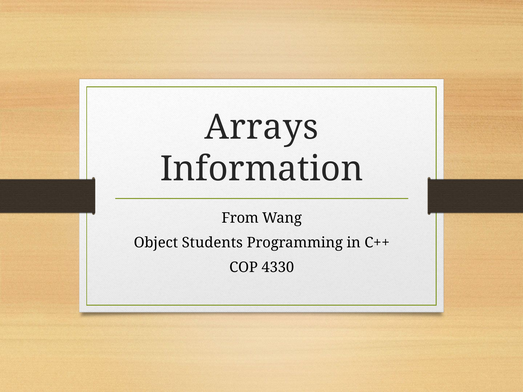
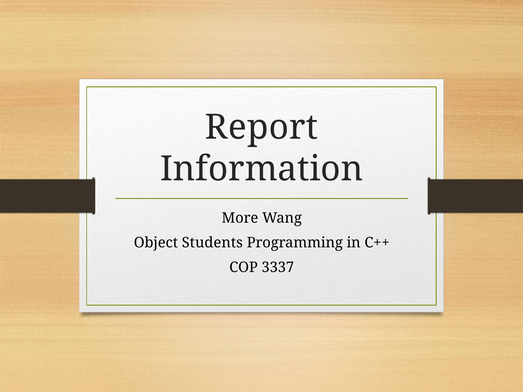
Arrays: Arrays -> Report (262, 127)
From: From -> More (240, 218)
4330: 4330 -> 3337 (278, 268)
